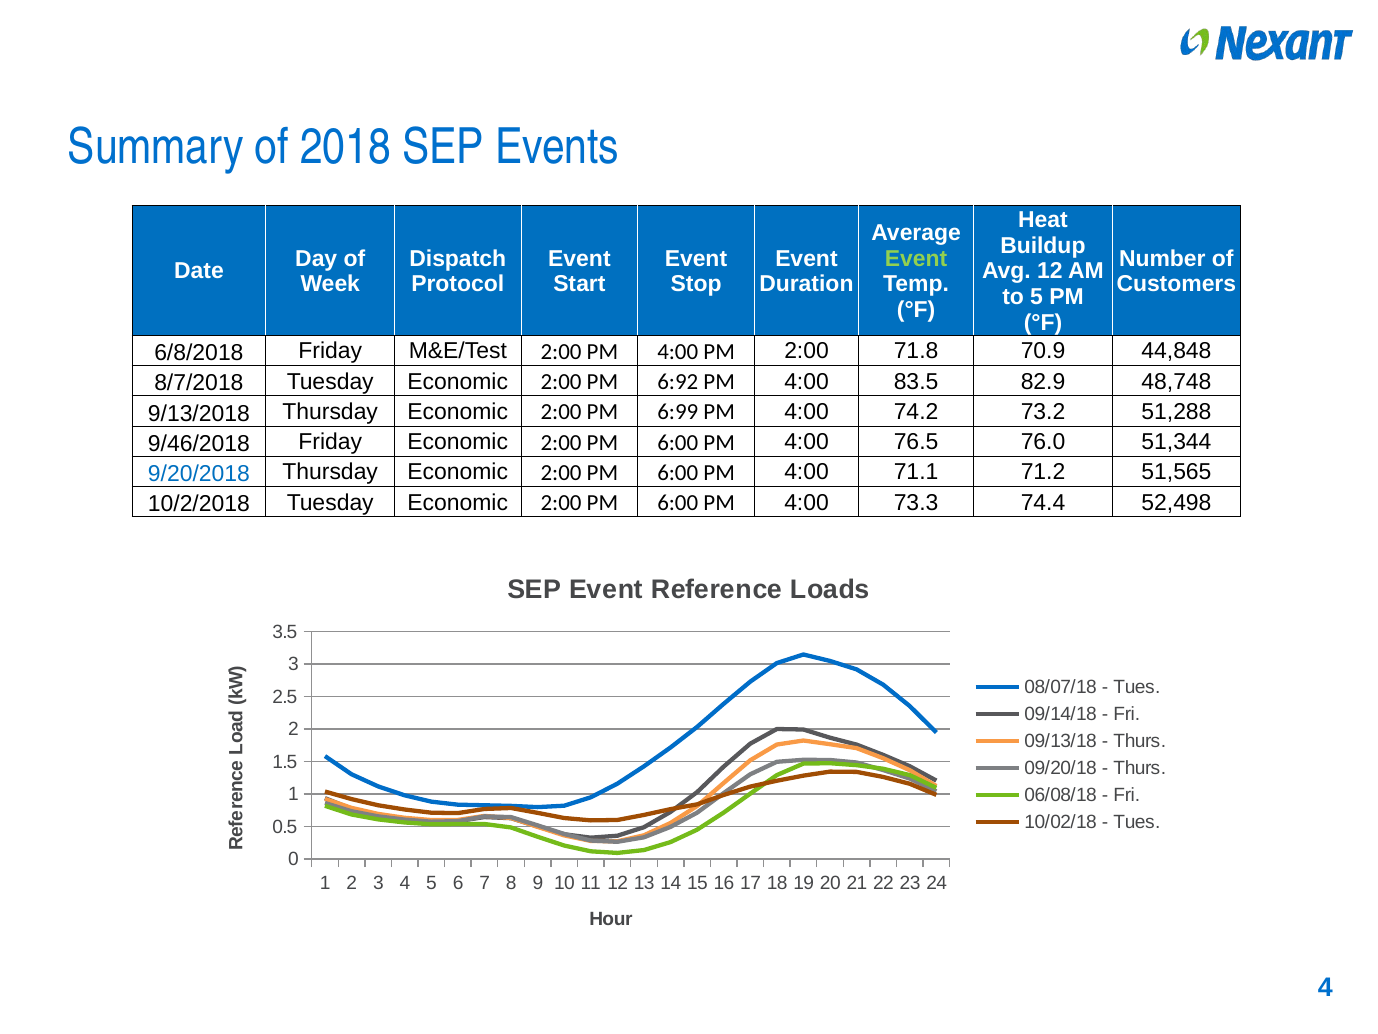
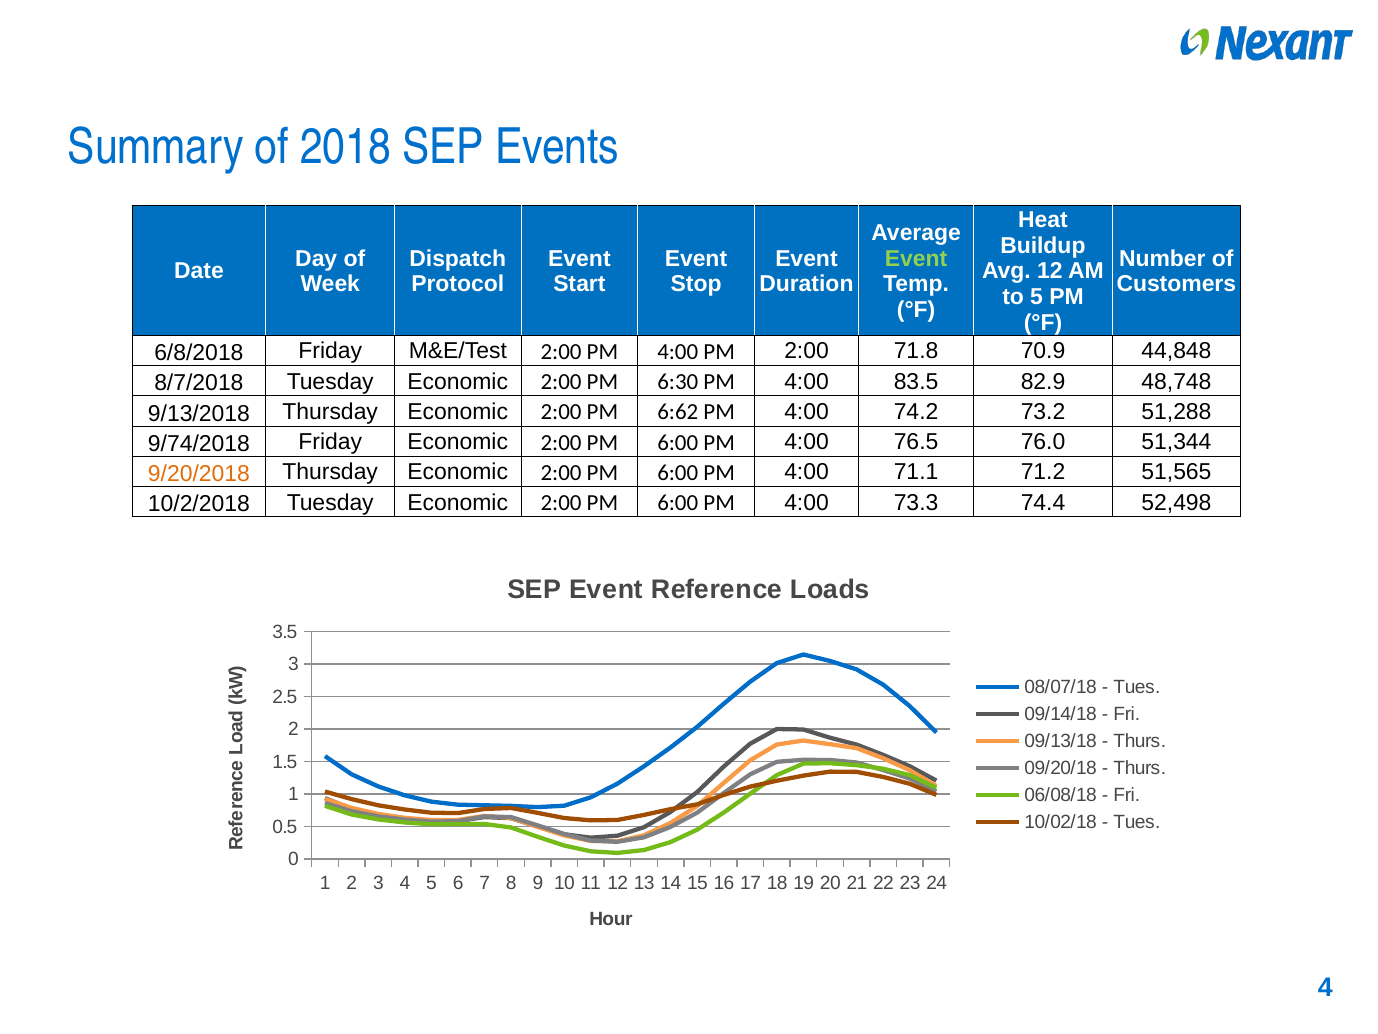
6:92: 6:92 -> 6:30 (678, 382)
6:99: 6:99 -> 6:62 (678, 412)
9/46/2018: 9/46/2018 -> 9/74/2018 (199, 444)
9/20/2018 colour: blue -> orange (199, 474)
